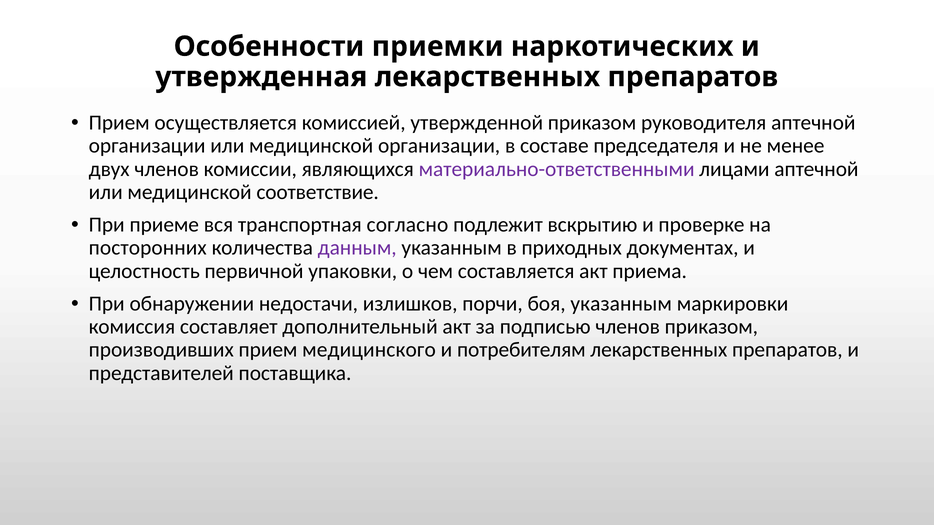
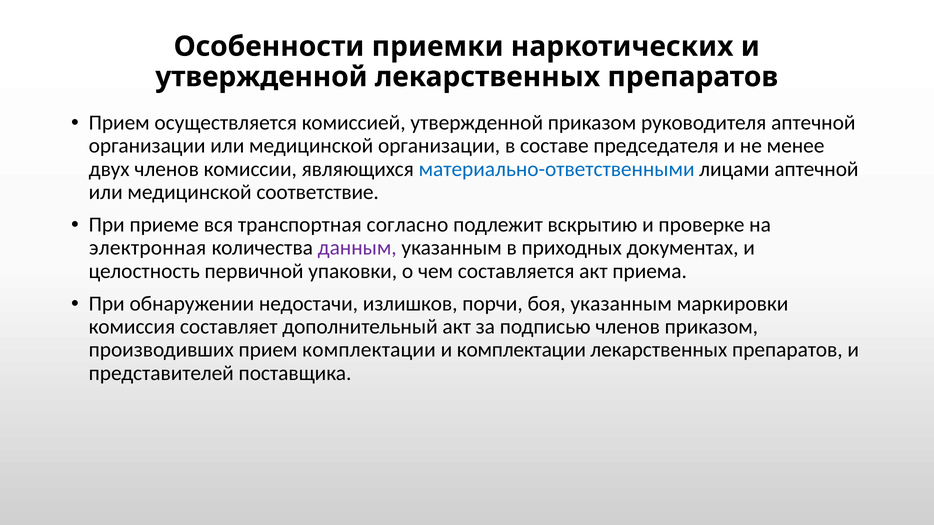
утвержденная: утвержденная -> утвержденной (261, 77)
материально-ответственными colour: purple -> blue (557, 169)
посторонних: посторонних -> электронная (148, 248)
прием медицинского: медицинского -> комплектации (369, 350)
и потребителям: потребителям -> комплектации (521, 350)
